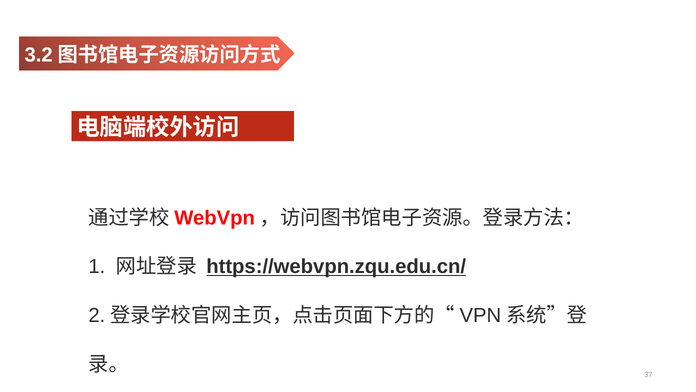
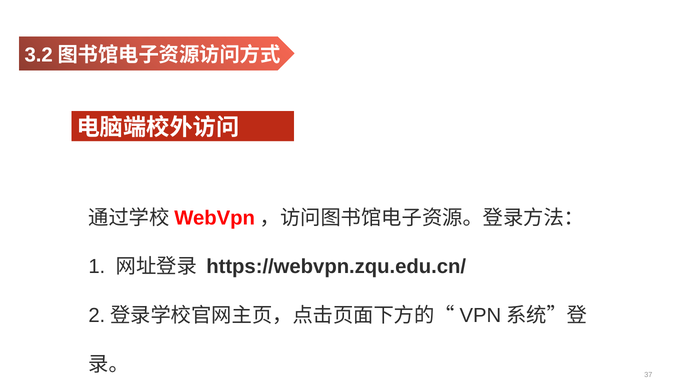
https://webvpn.zqu.edu.cn/ underline: present -> none (336, 266)
